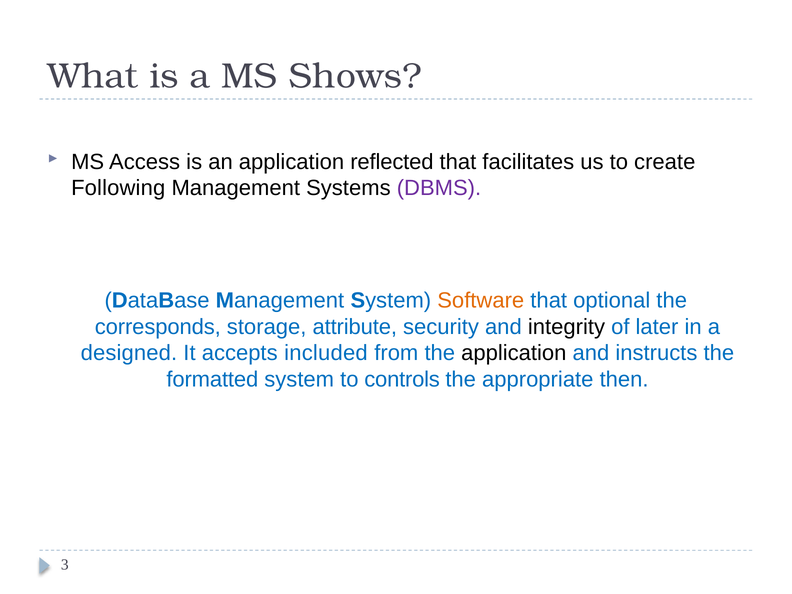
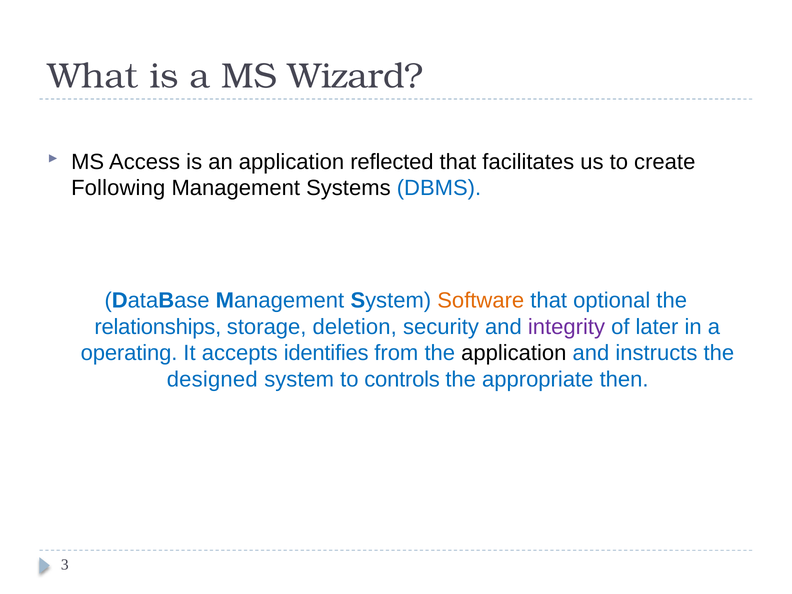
Shows: Shows -> Wizard (356, 76)
DBMS colour: purple -> blue (439, 188)
corresponds: corresponds -> relationships (158, 327)
attribute: attribute -> deletion (355, 327)
integrity colour: black -> purple (566, 327)
designed: designed -> operating (129, 353)
included: included -> identifies (326, 353)
formatted: formatted -> designed (212, 380)
